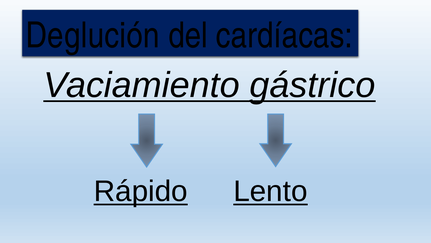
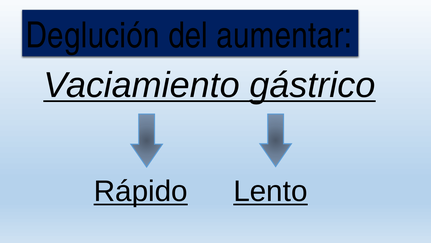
cardíacas: cardíacas -> aumentar (284, 35)
